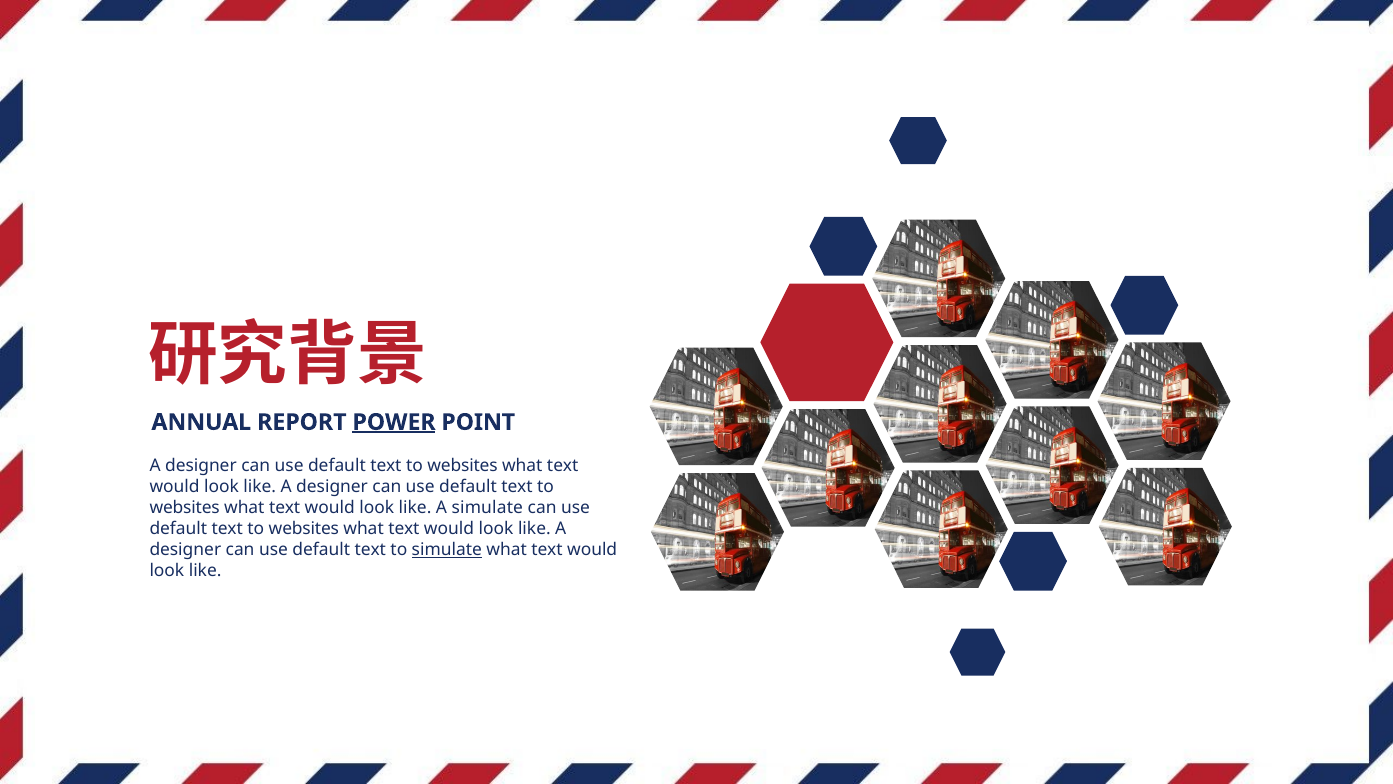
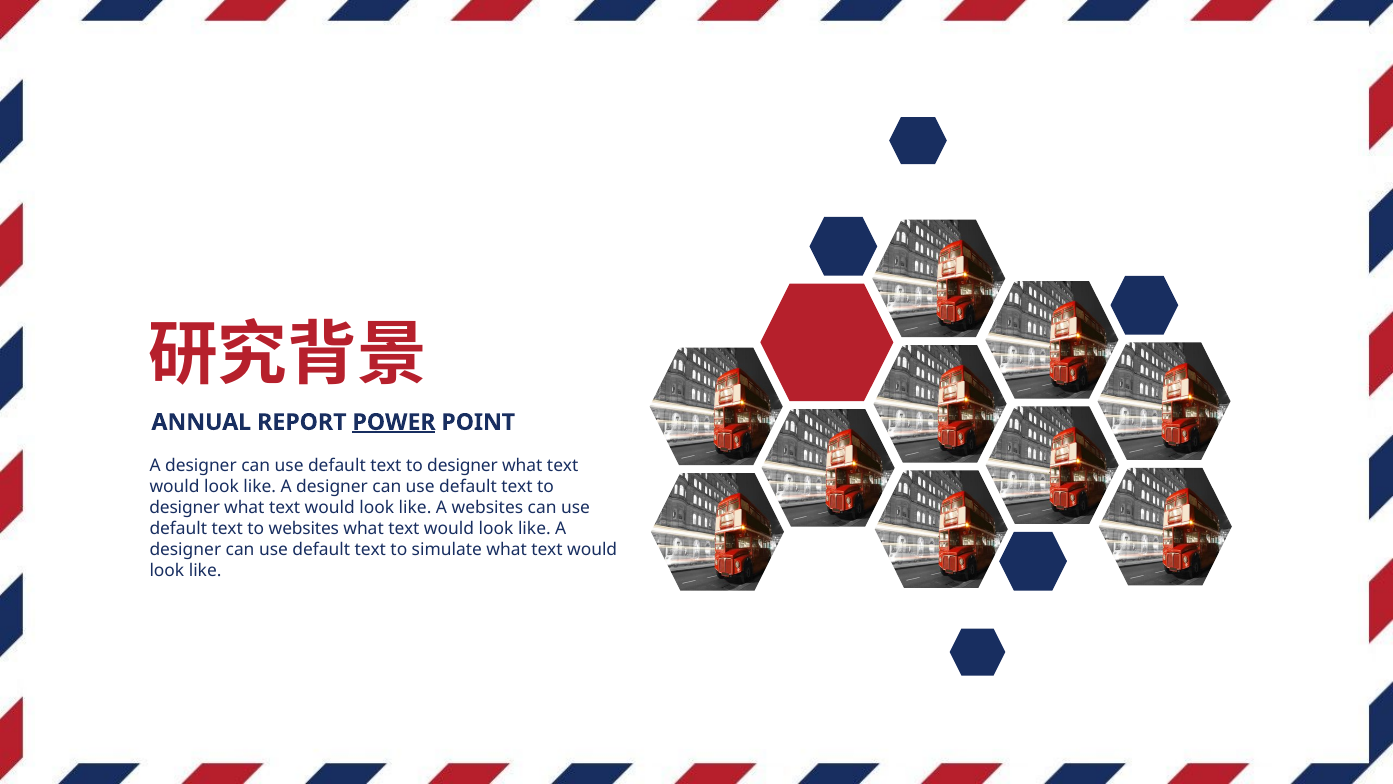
websites: websites -> designer (463, 466)
websites: websites -> designer (185, 508)
A simulate: simulate -> websites (487, 508)
simulate underline: present -> none (447, 549)
